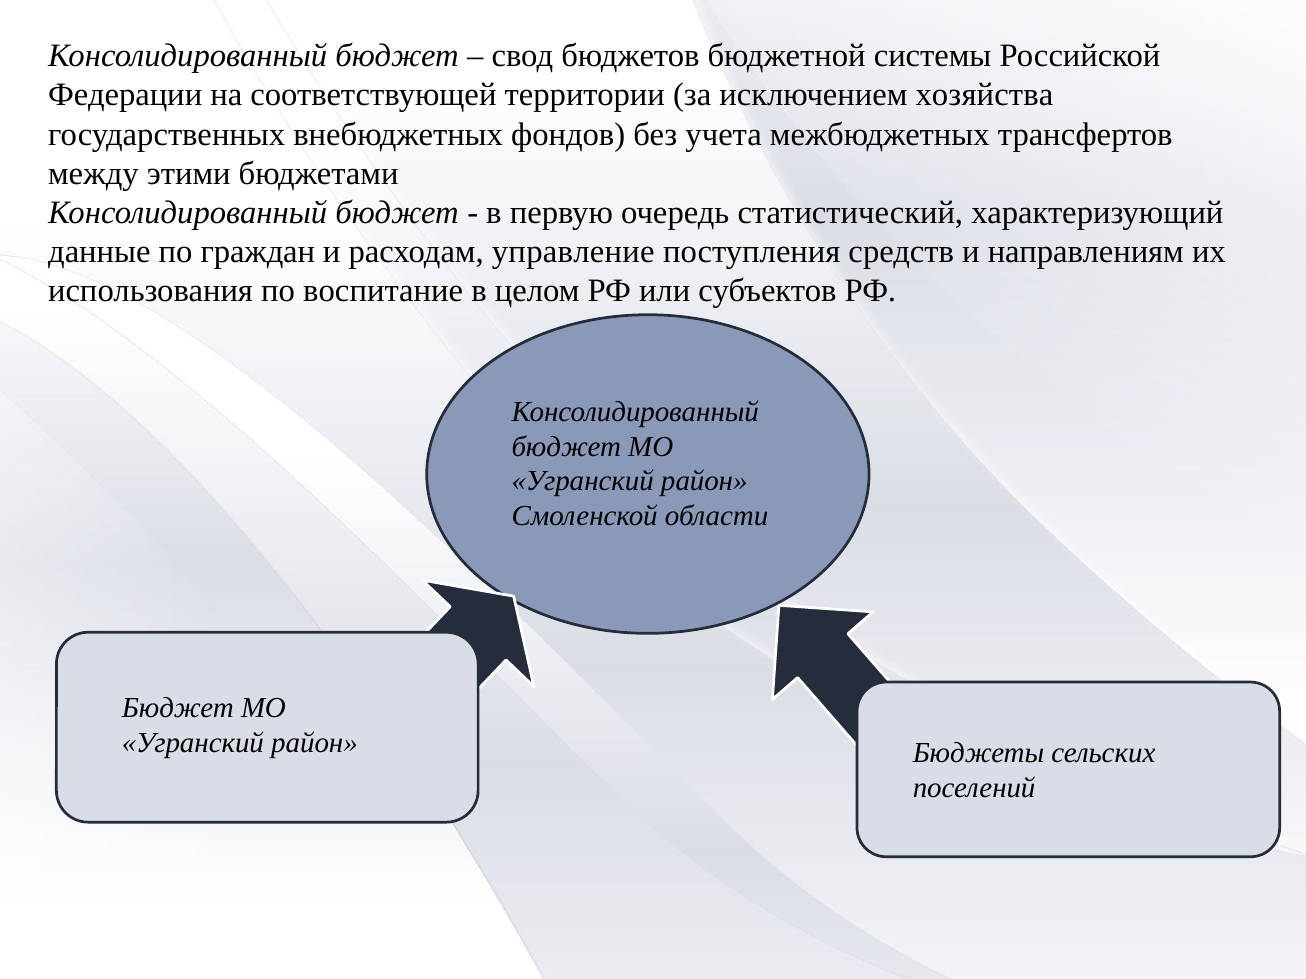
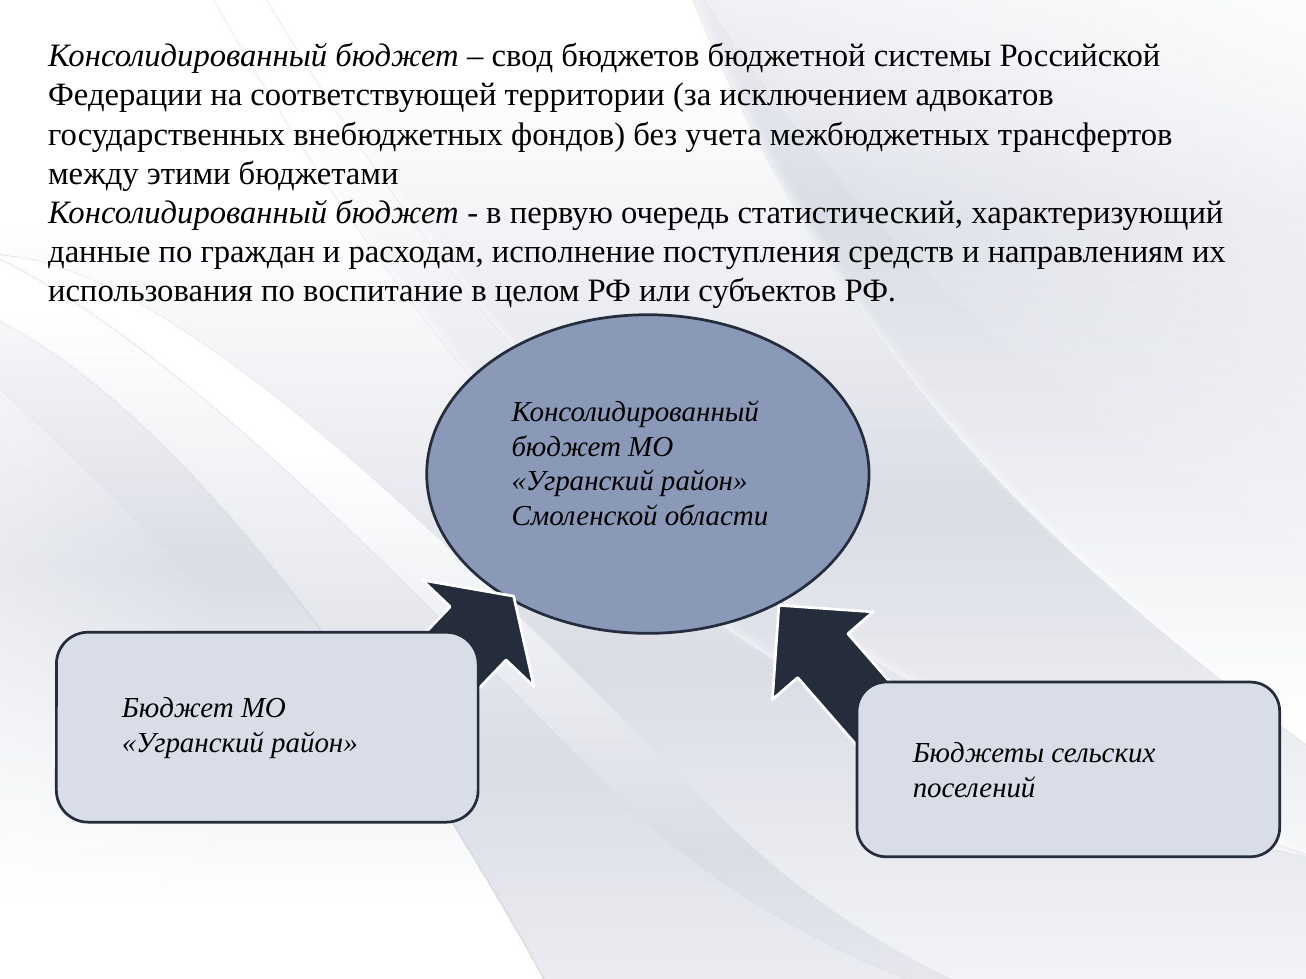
хозяйства: хозяйства -> адвокатов (985, 95)
управление: управление -> исполнение (573, 252)
